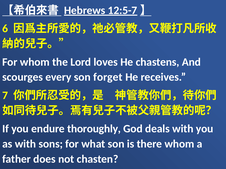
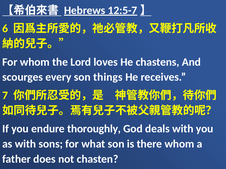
forget: forget -> things (108, 77)
